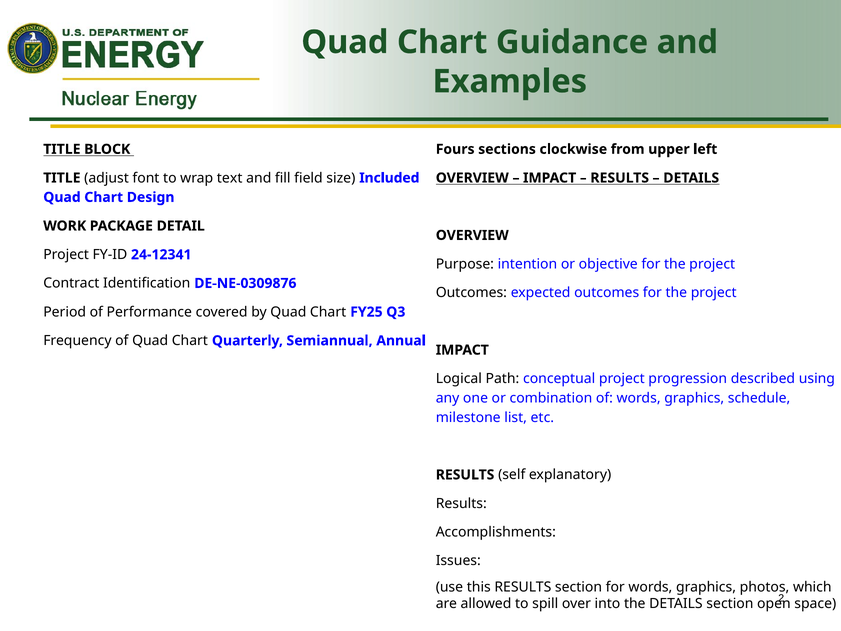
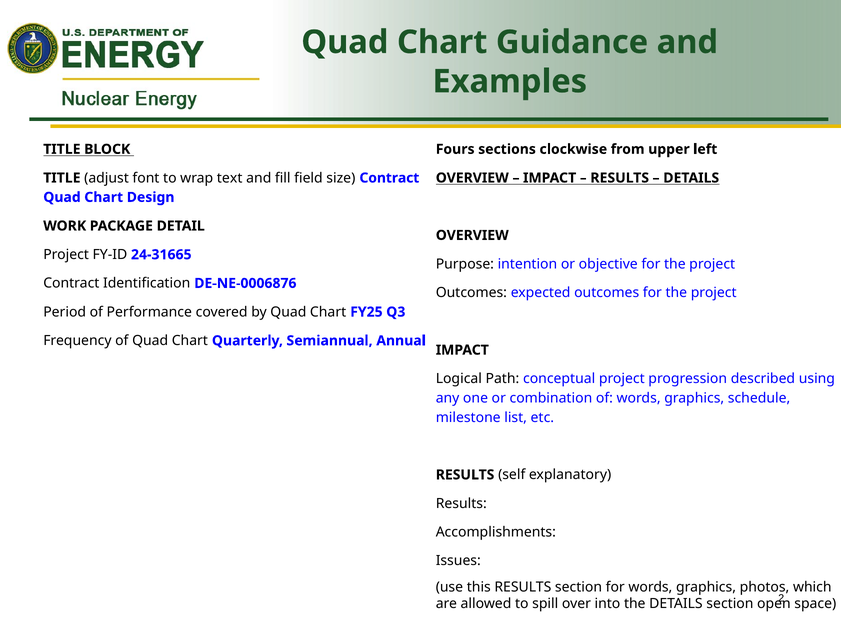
size Included: Included -> Contract (389, 178)
24-12341: 24-12341 -> 24-31665 (161, 255)
DE-NE-0309876: DE-NE-0309876 -> DE-NE-0006876 (245, 283)
